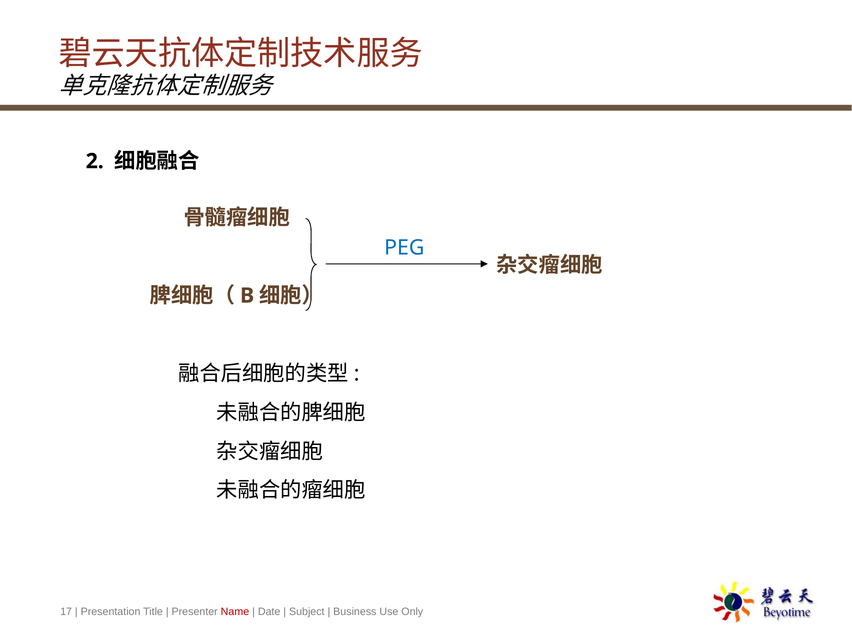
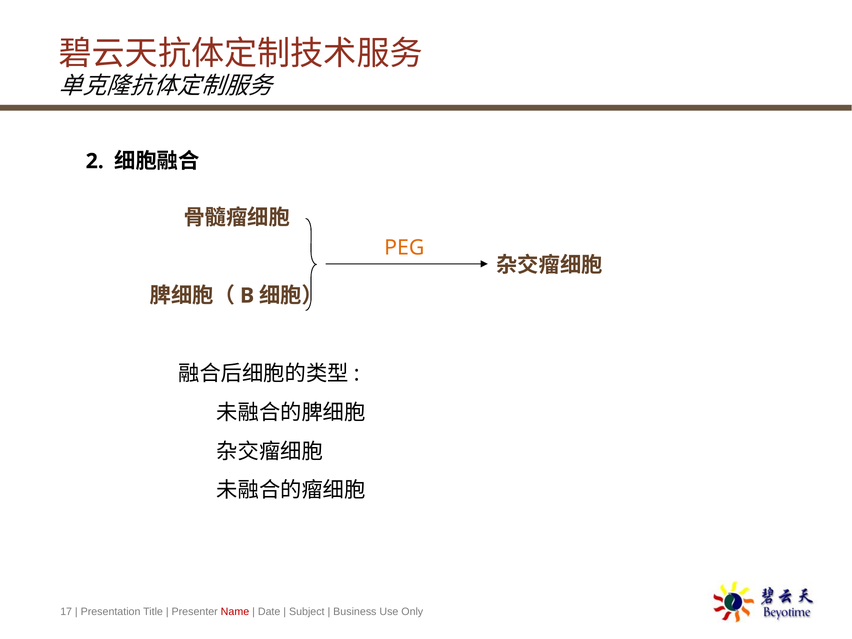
PEG colour: blue -> orange (404, 248)
